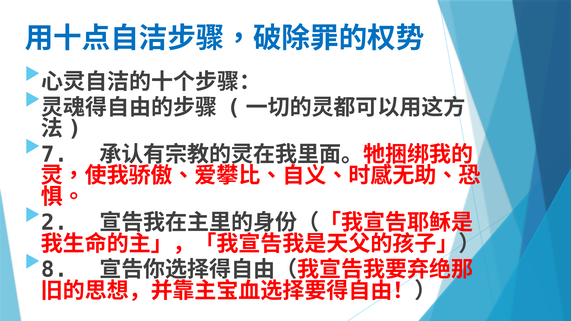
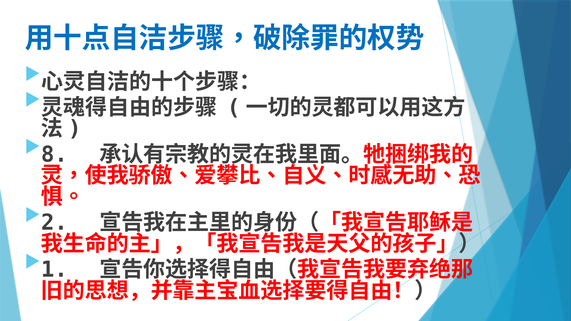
7: 7 -> 8 (54, 155)
8: 8 -> 1 (54, 270)
